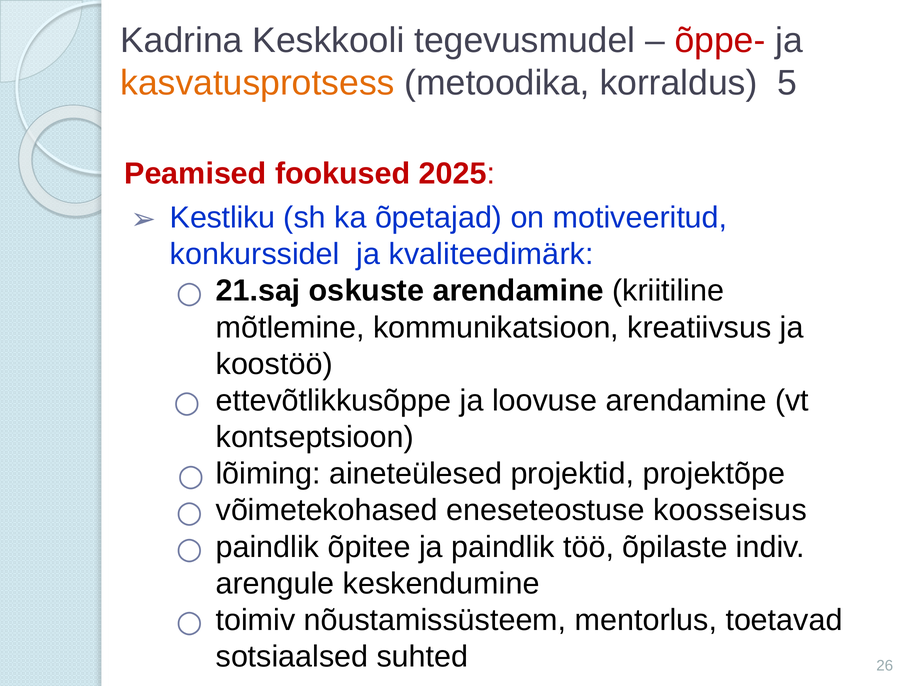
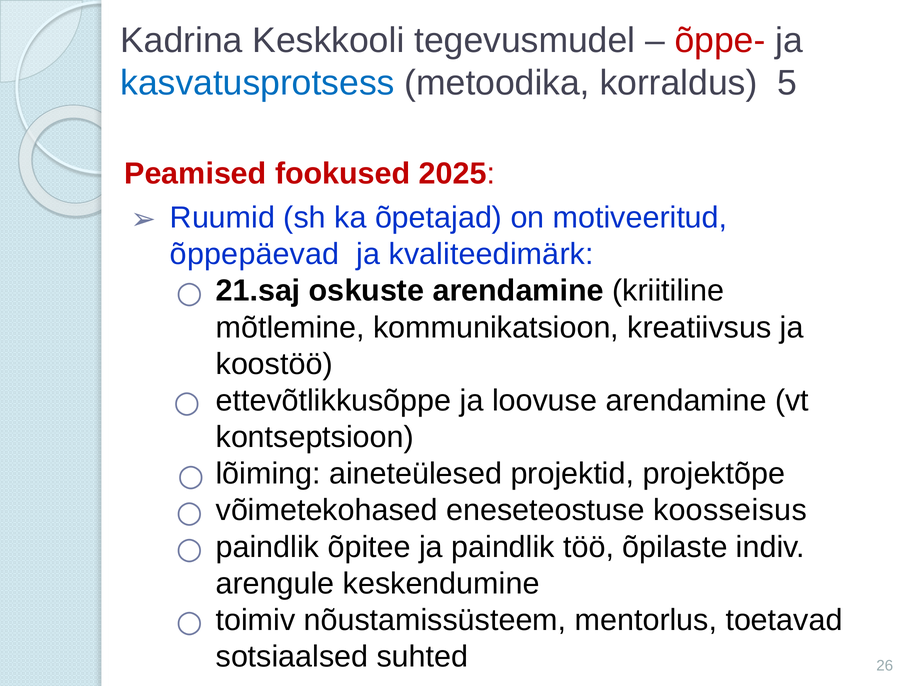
kasvatusprotsess colour: orange -> blue (257, 83)
Kestliku: Kestliku -> Ruumid (223, 218)
konkurssidel: konkurssidel -> õppepäevad (255, 254)
